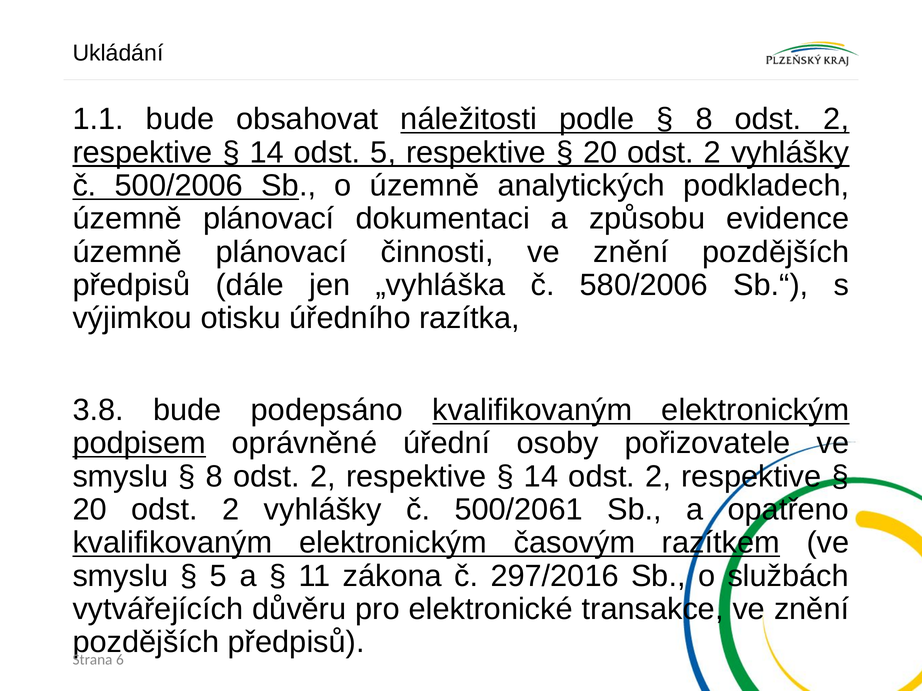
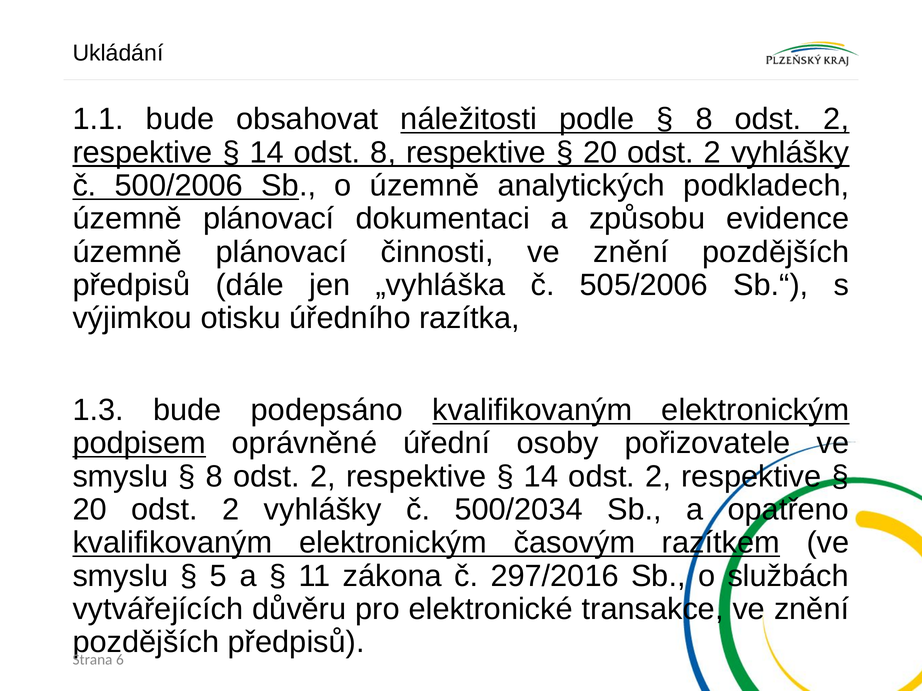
odst 5: 5 -> 8 (383, 153)
580/2006: 580/2006 -> 505/2006 (644, 285)
3.8: 3.8 -> 1.3 (98, 410)
500/2061: 500/2061 -> 500/2034 (519, 510)
